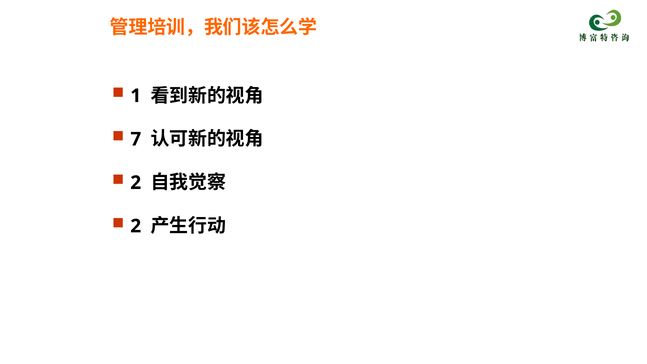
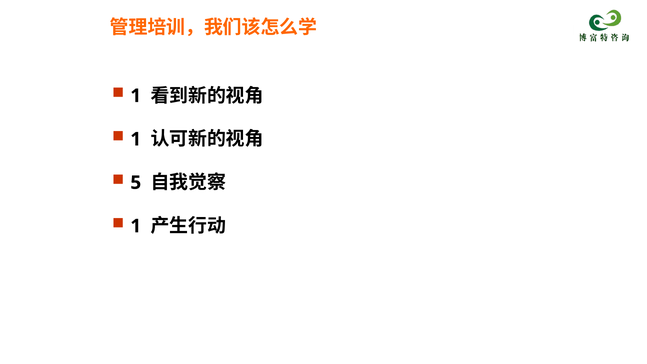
7: 7 -> 1 (136, 139)
2: 2 -> 5 (136, 183)
2: 2 -> 1 (136, 226)
